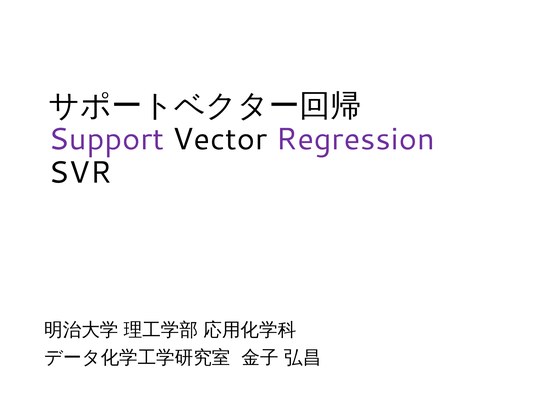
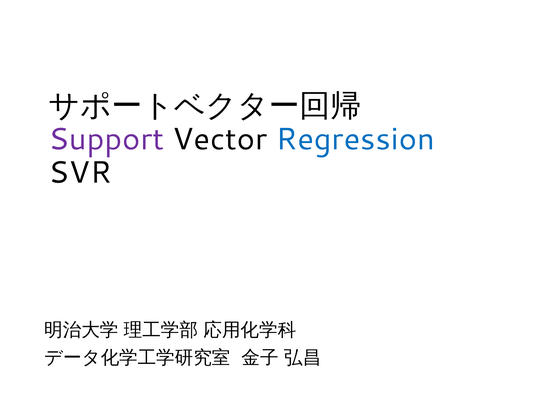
Regression colour: purple -> blue (355, 139)
